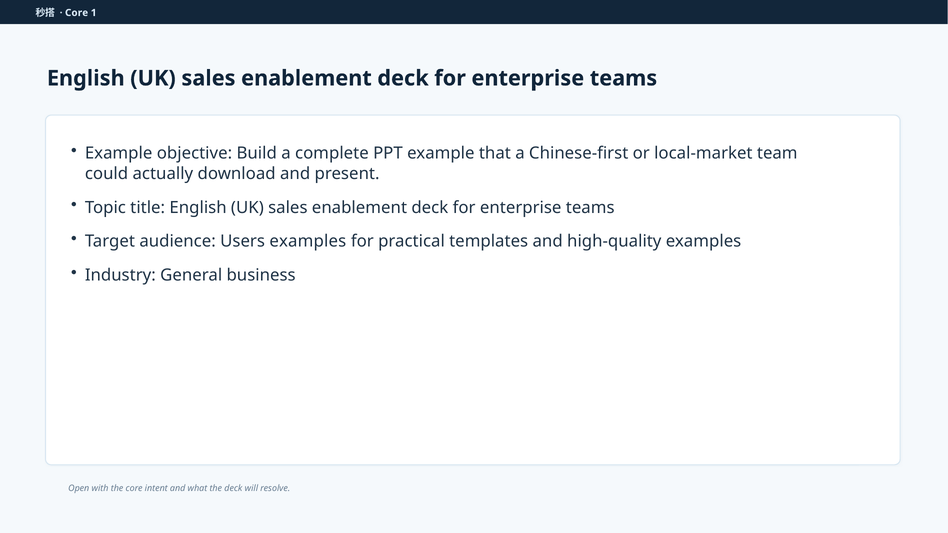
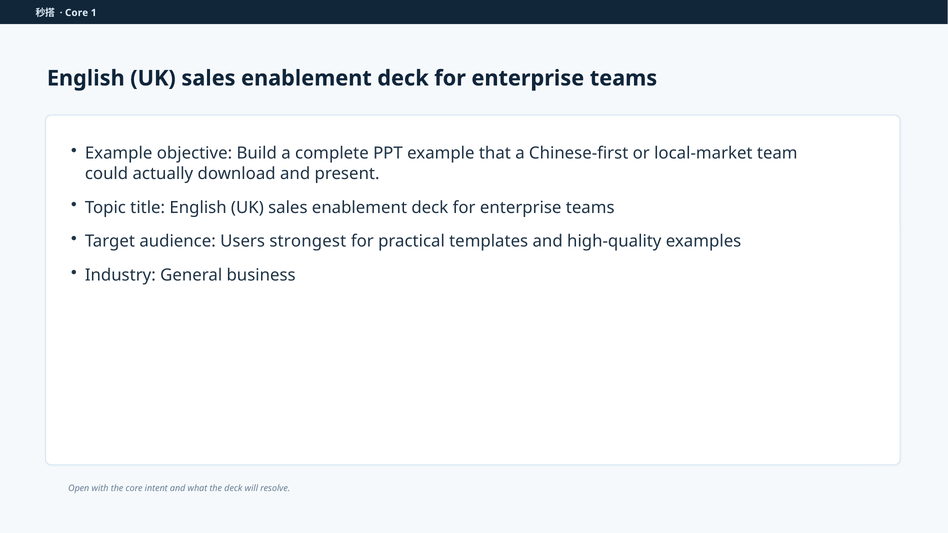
Users examples: examples -> strongest (308, 242)
